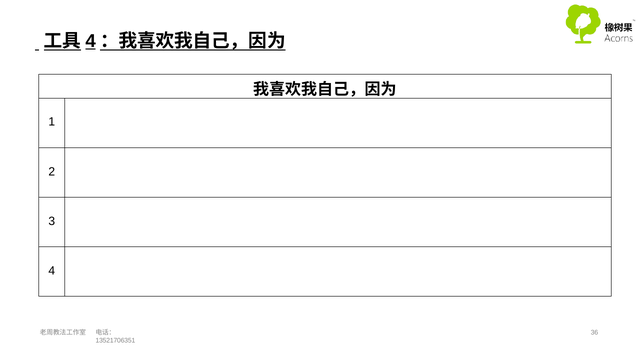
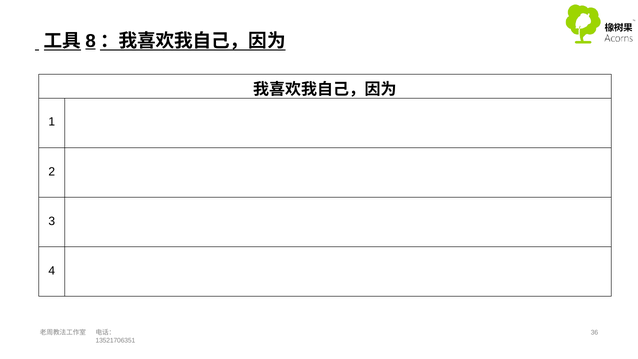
4: 4 -> 8 (91, 41)
